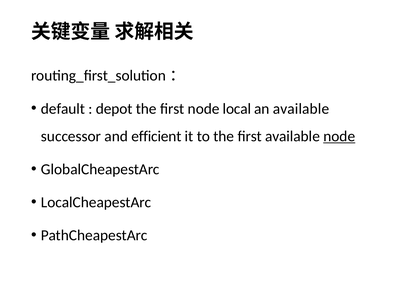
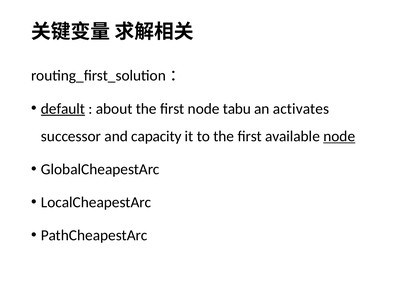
default underline: none -> present (63, 109)
depot: depot -> about (114, 109)
local: local -> tabu (237, 109)
an available: available -> activates (301, 109)
efficient: efficient -> capacity (156, 136)
